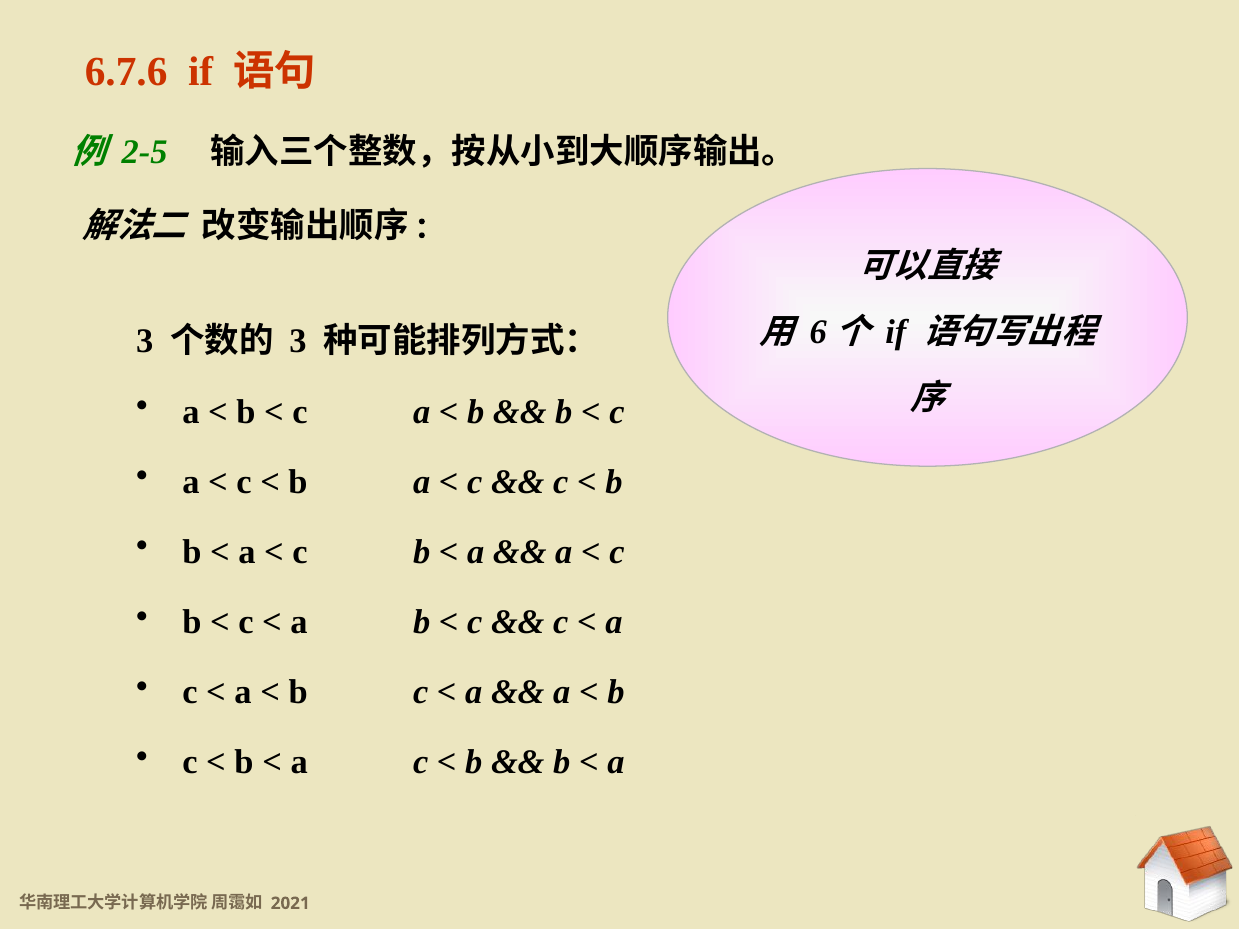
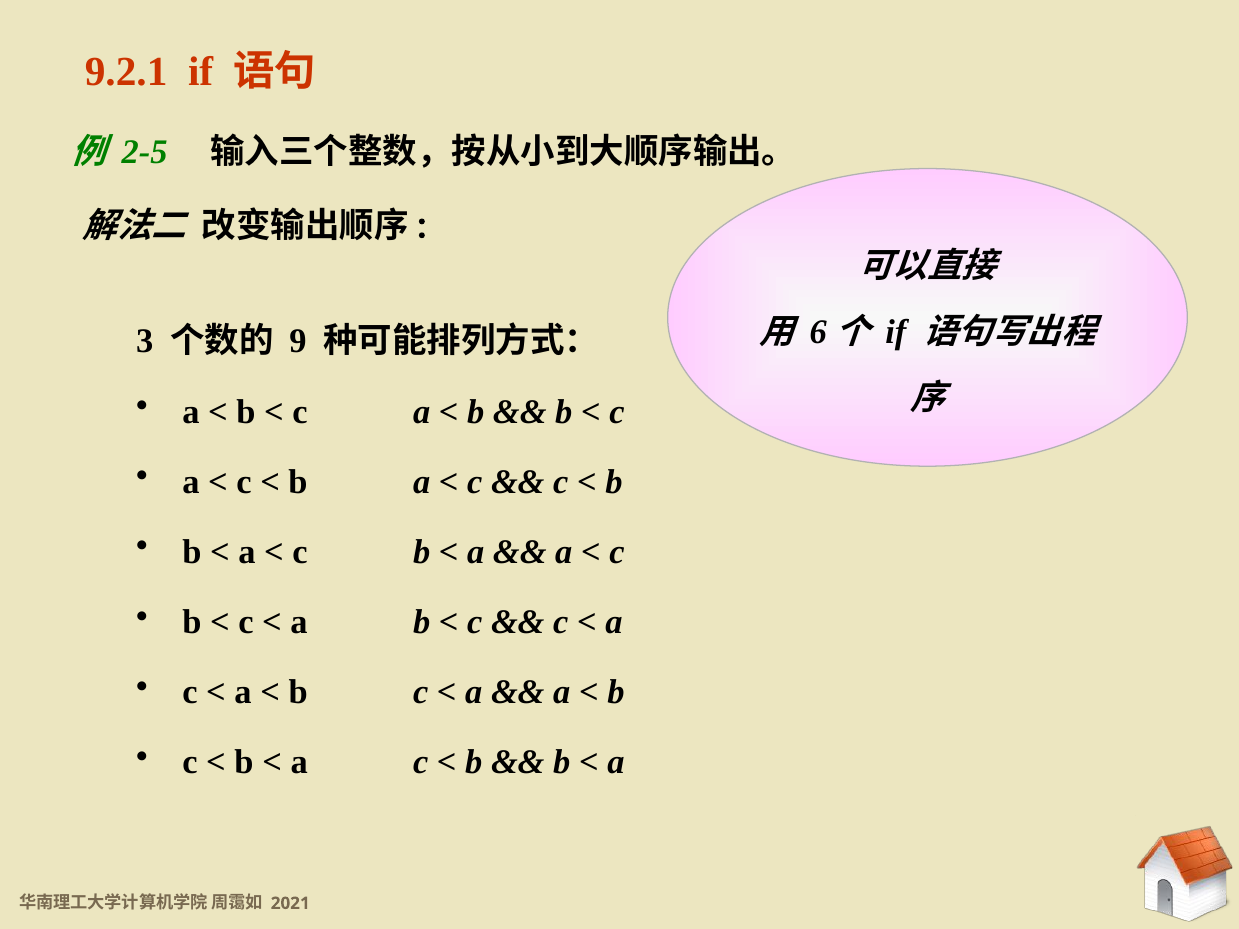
6.7.6: 6.7.6 -> 9.2.1 (126, 71)
3: 3 -> 9 (298, 342)
